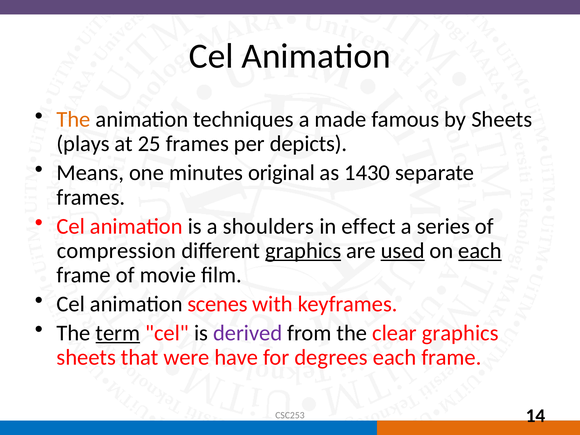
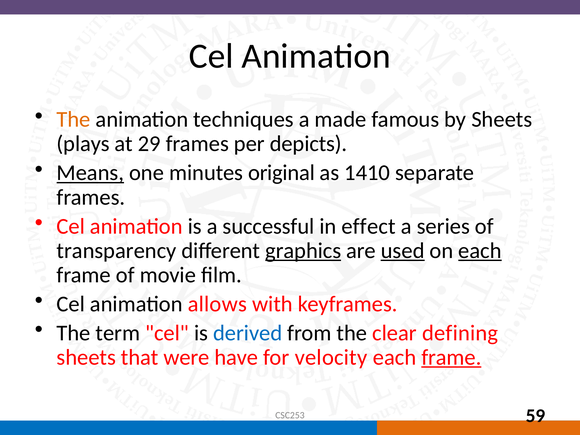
25: 25 -> 29 (149, 144)
Means underline: none -> present (90, 173)
1430: 1430 -> 1410 (367, 173)
shoulders: shoulders -> successful (269, 226)
compression: compression -> transparency (116, 251)
scenes: scenes -> allows (217, 304)
term underline: present -> none (118, 333)
derived colour: purple -> blue (248, 333)
clear graphics: graphics -> defining (460, 333)
degrees: degrees -> velocity (331, 357)
frame underline: none -> present (451, 357)
14: 14 -> 59 (535, 416)
